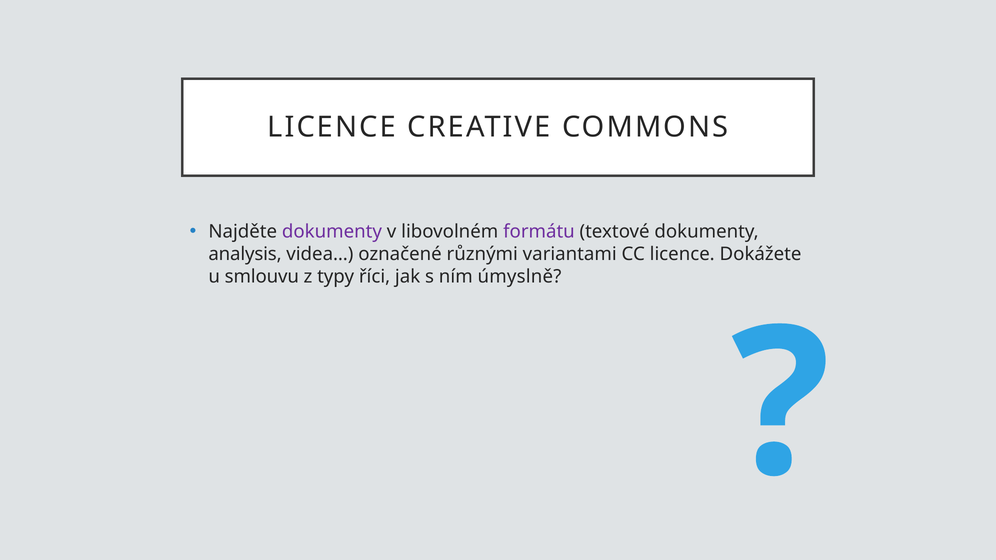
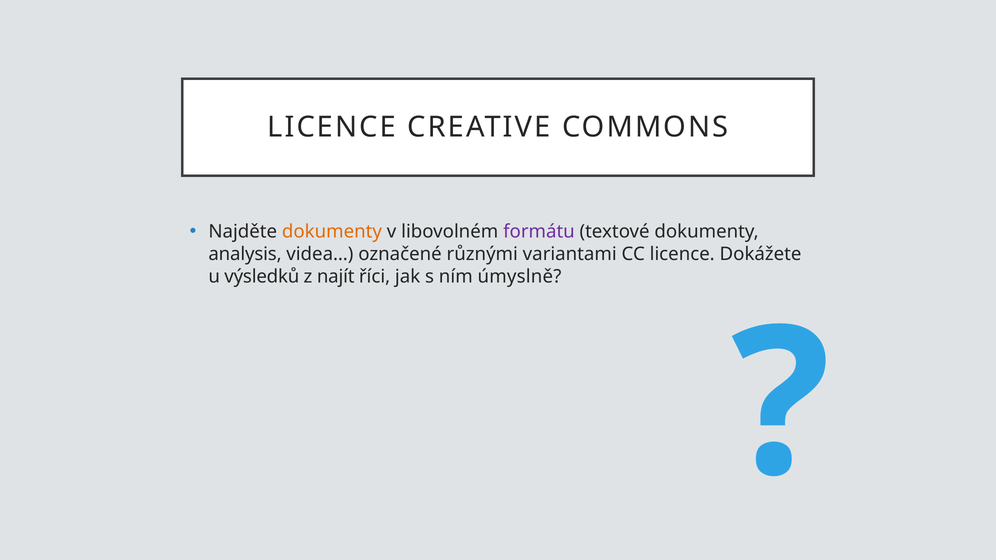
dokumenty colour: purple -> orange (332, 232)
smlouvu: smlouvu -> výsledků (262, 277)
typy: typy -> najít (336, 277)
